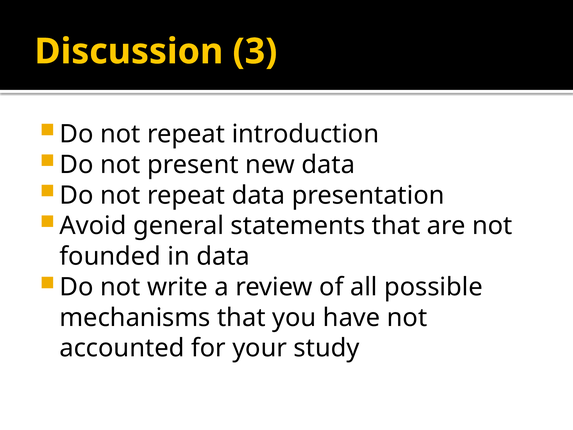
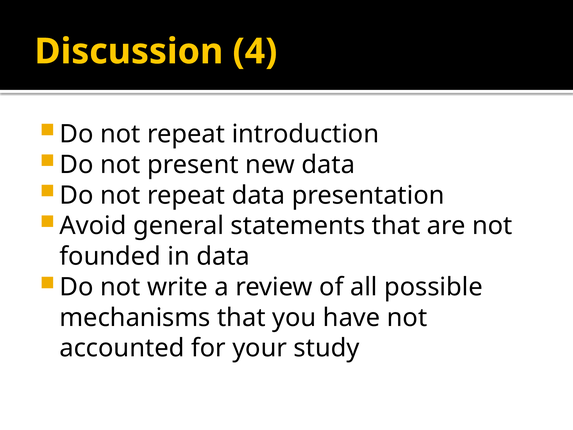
3: 3 -> 4 (255, 51)
